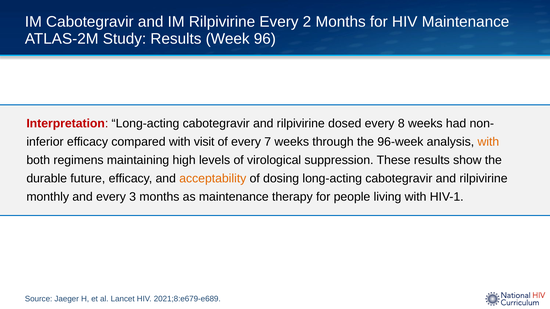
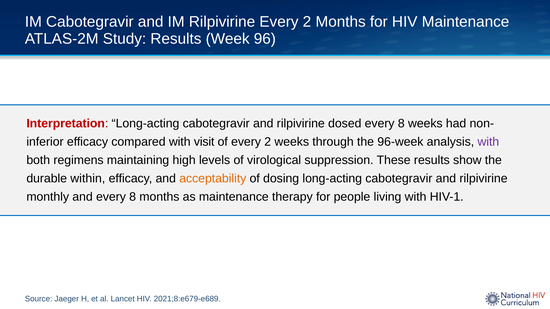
of every 7: 7 -> 2 (268, 142)
with colour: orange -> purple (488, 142)
future: future -> within (88, 179)
and every 3: 3 -> 8 (133, 197)
